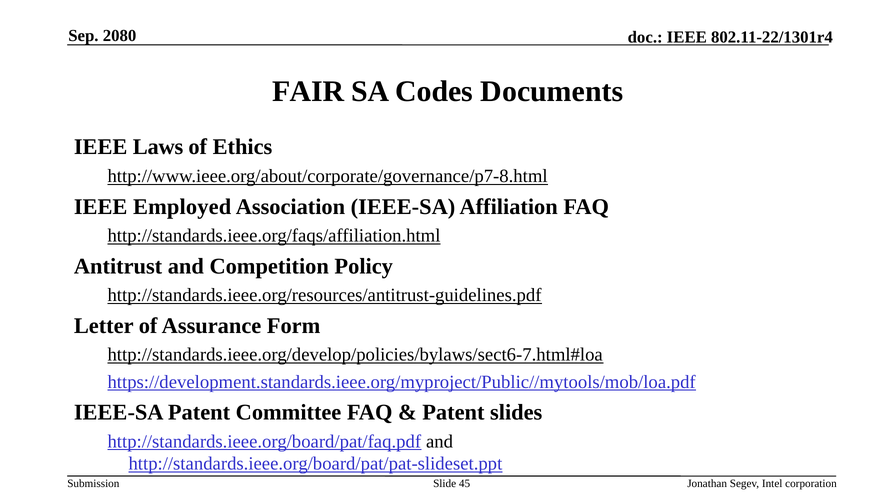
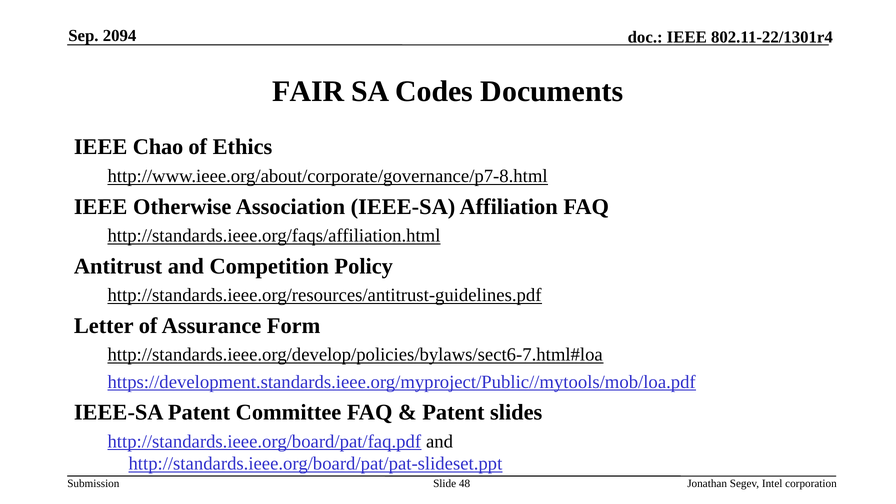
2080: 2080 -> 2094 (120, 36)
Laws: Laws -> Chao (158, 147)
Employed: Employed -> Otherwise (182, 207)
45: 45 -> 48 (465, 483)
